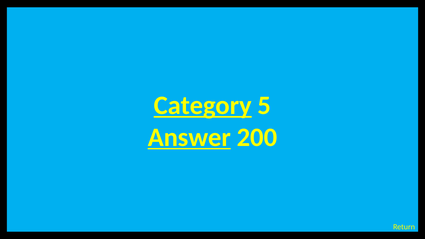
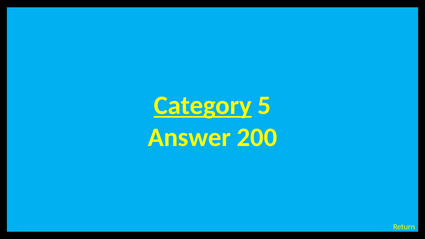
Answer underline: present -> none (189, 137)
